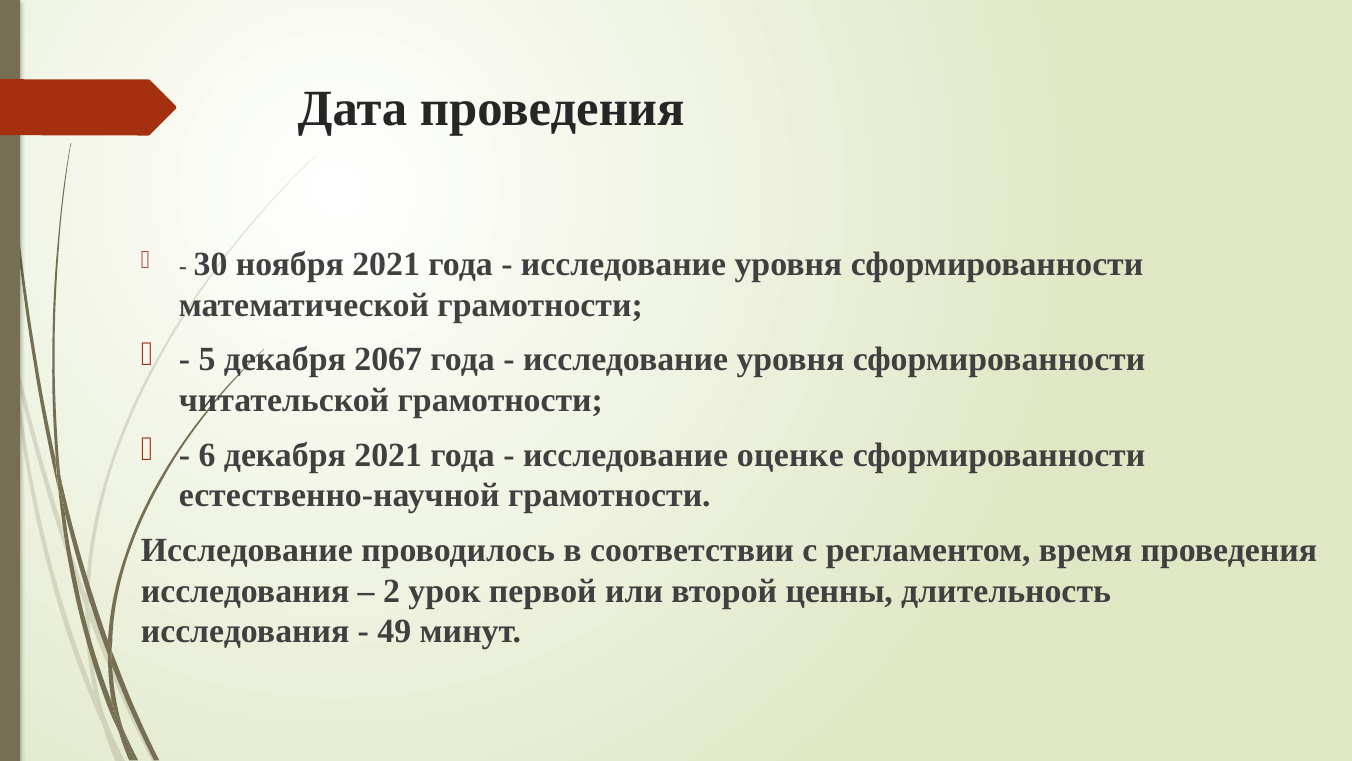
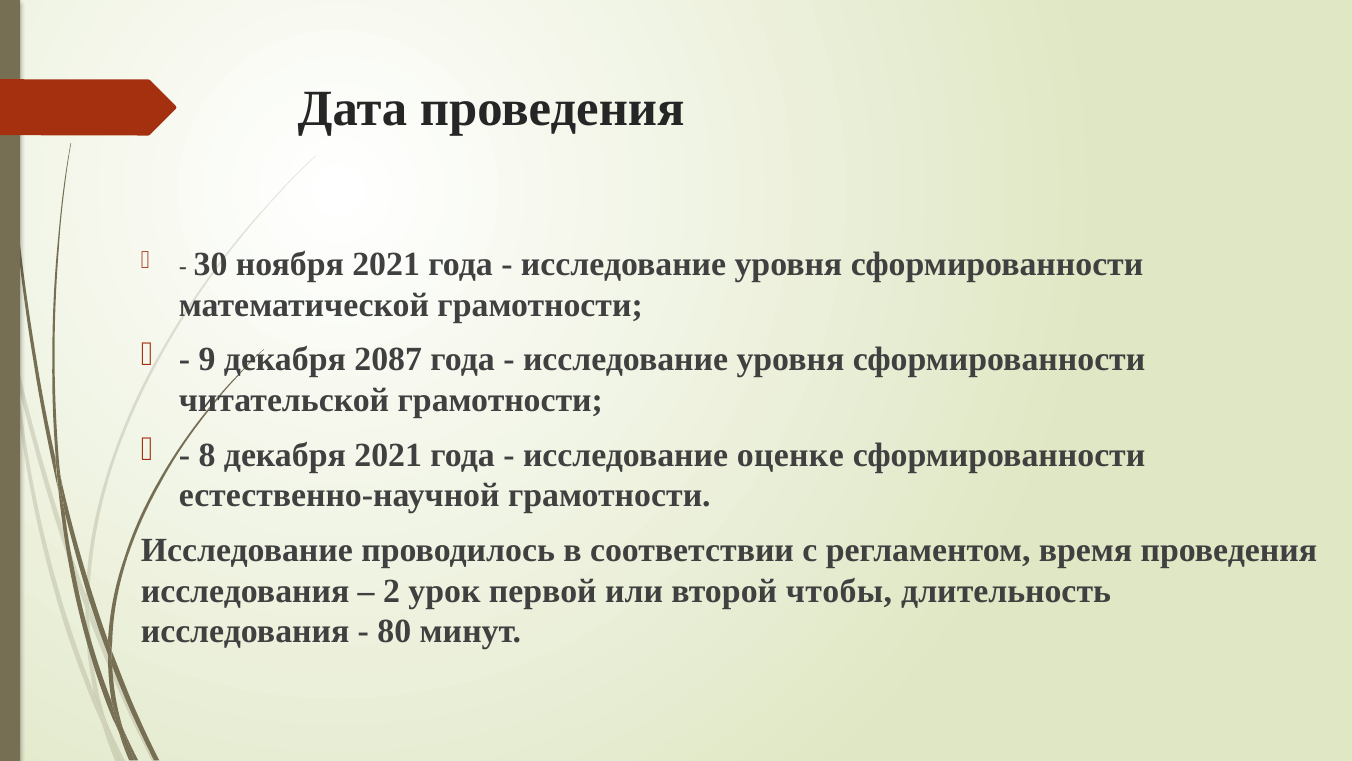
5: 5 -> 9 (207, 360)
2067: 2067 -> 2087 (388, 360)
6: 6 -> 8 (207, 455)
ценны: ценны -> чтобы (839, 591)
49: 49 -> 80 (394, 631)
